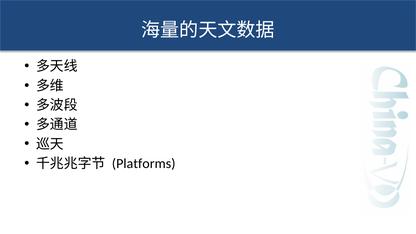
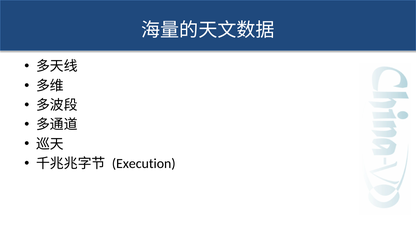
Platforms: Platforms -> Execution (144, 164)
